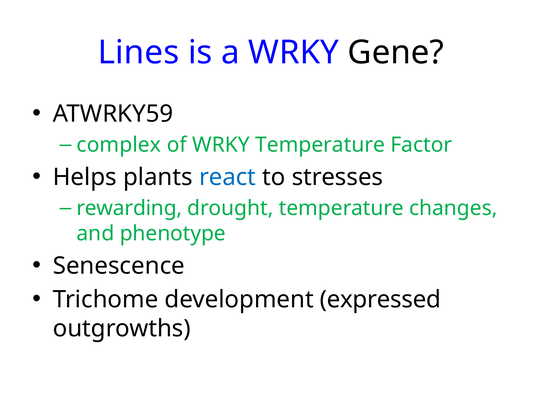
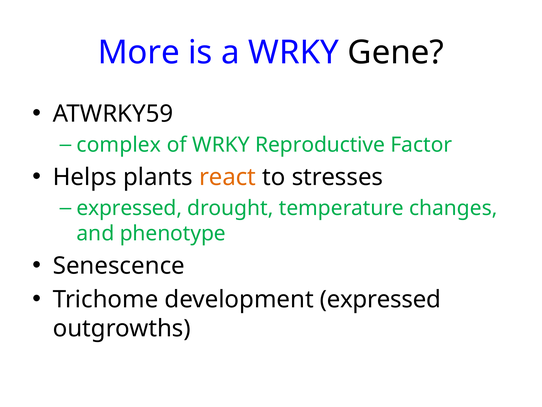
Lines: Lines -> More (139, 52)
WRKY Temperature: Temperature -> Reproductive (320, 145)
react colour: blue -> orange (228, 177)
rewarding: rewarding -> expressed (129, 208)
